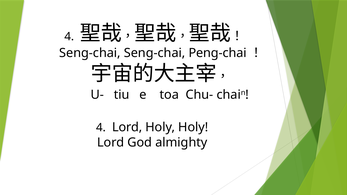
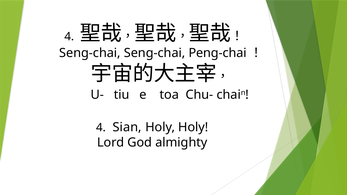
4 Lord: Lord -> Sian (127, 127)
